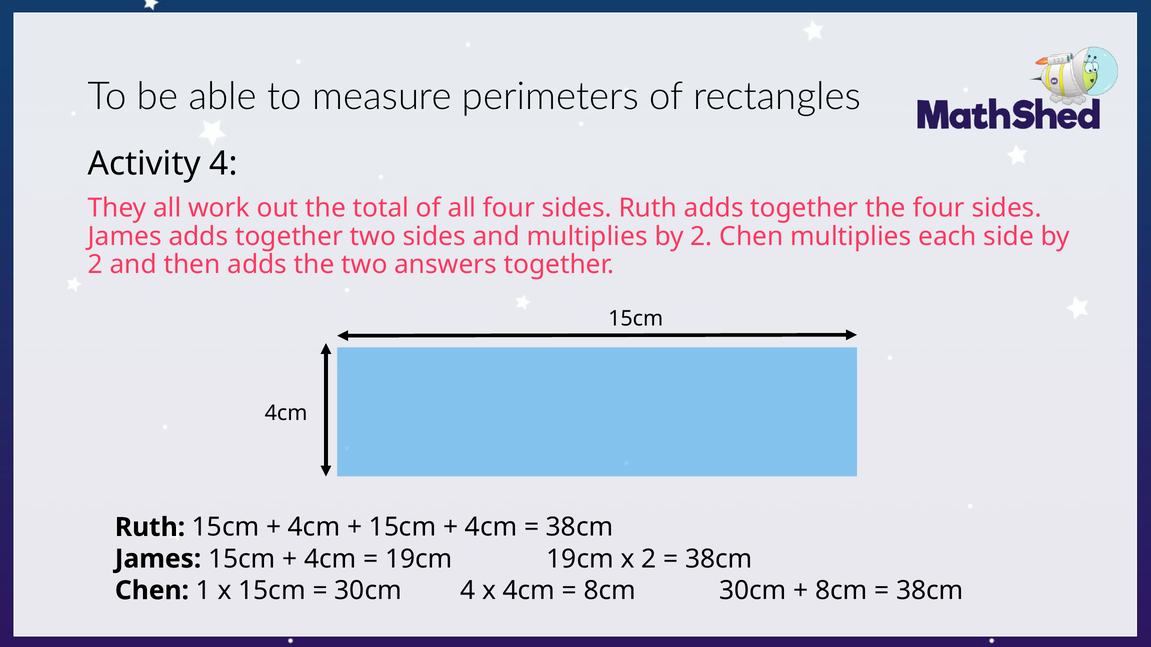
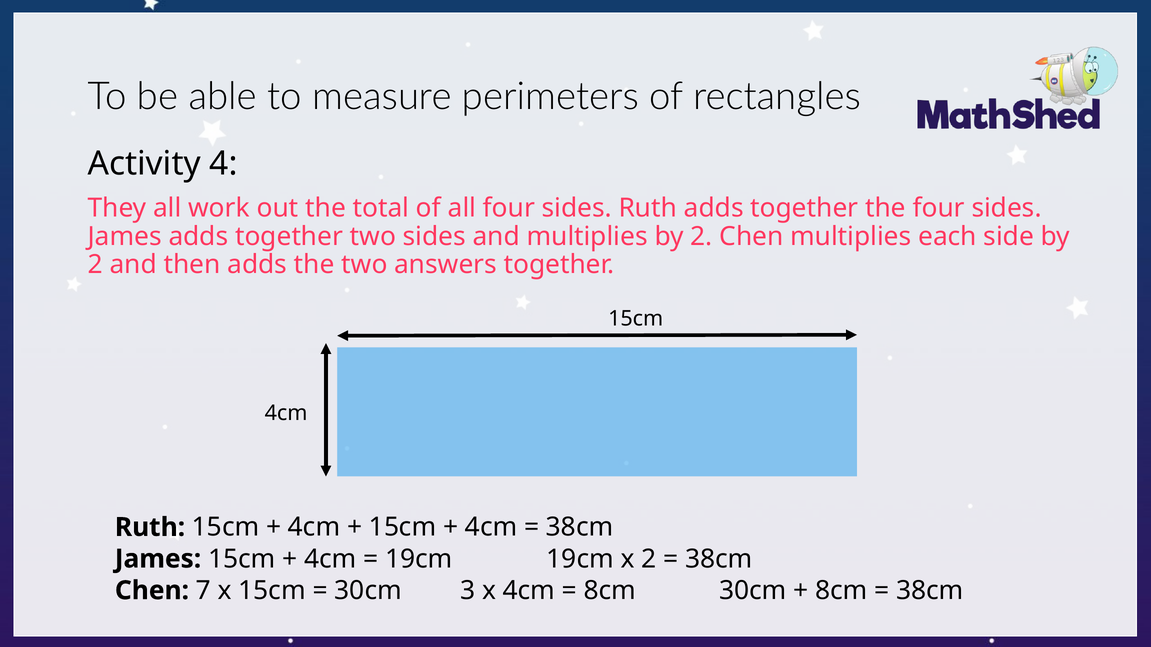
1: 1 -> 7 (203, 591)
30cm 4: 4 -> 3 (468, 591)
